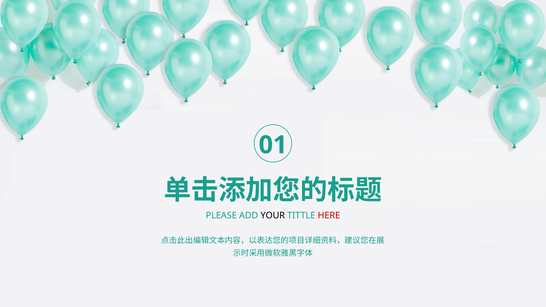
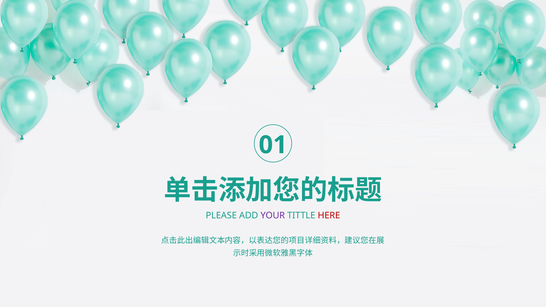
YOUR colour: black -> purple (273, 215)
